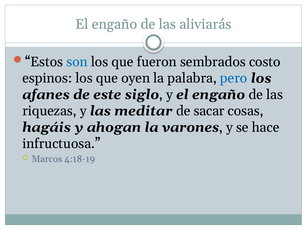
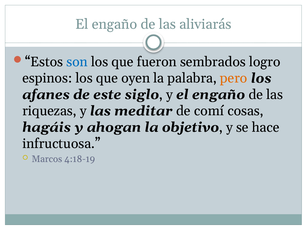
costo: costo -> logro (265, 62)
pero colour: blue -> orange (234, 78)
sacar: sacar -> comí (209, 111)
varones: varones -> objetivo (191, 127)
